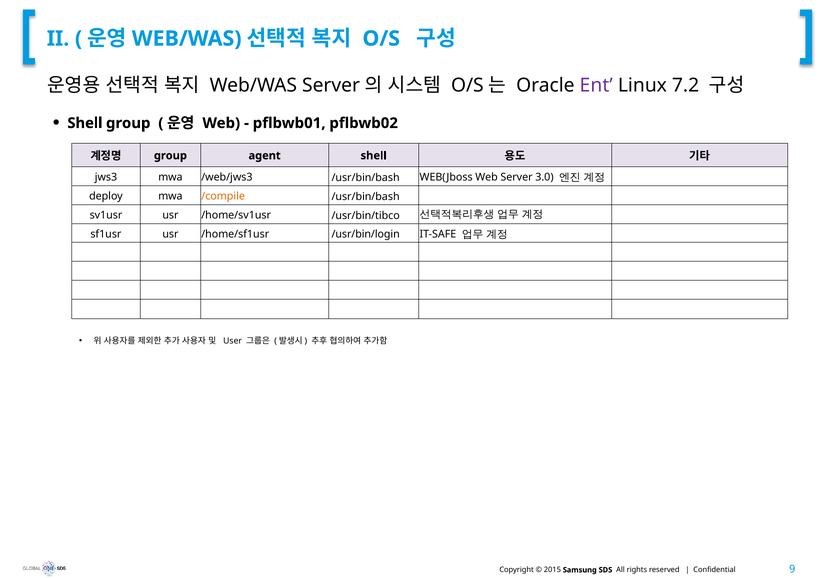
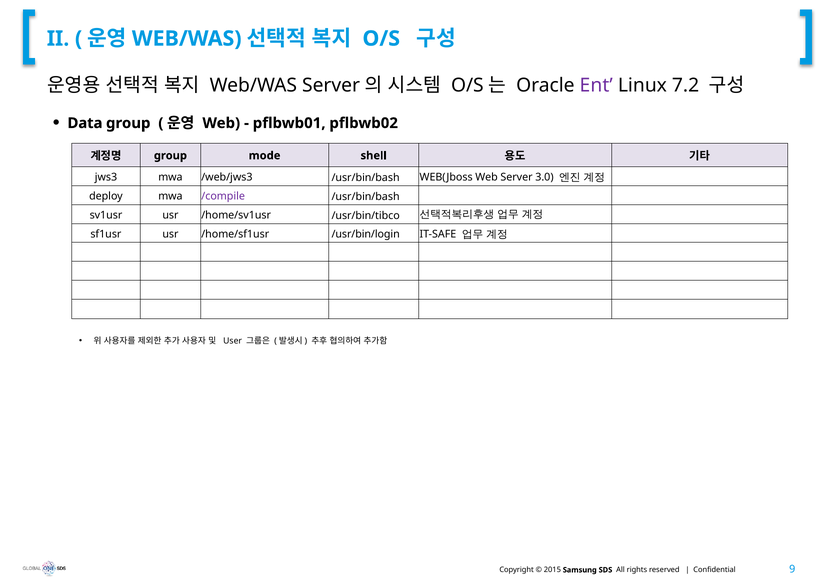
Shell: Shell -> Data (85, 123)
agent: agent -> mode (265, 156)
/compile colour: orange -> purple (223, 196)
